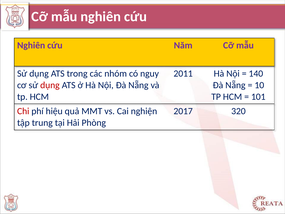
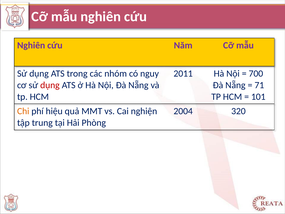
140: 140 -> 700 (256, 73)
10: 10 -> 71 (259, 85)
Chi colour: red -> orange (23, 111)
2017: 2017 -> 2004 (183, 111)
